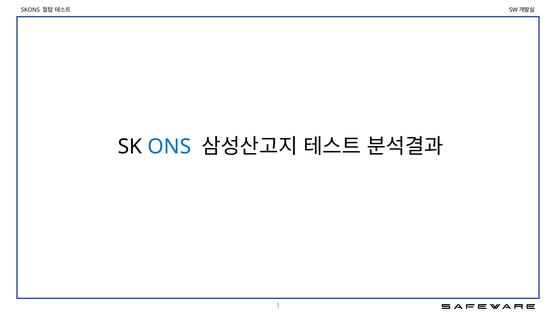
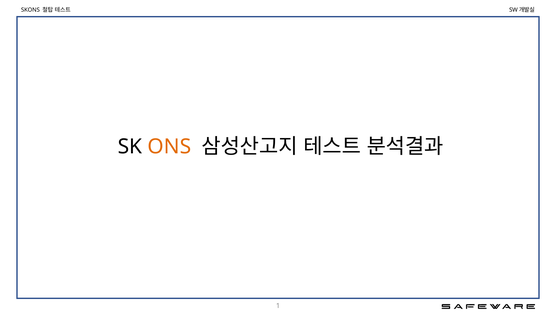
ONS colour: blue -> orange (169, 147)
